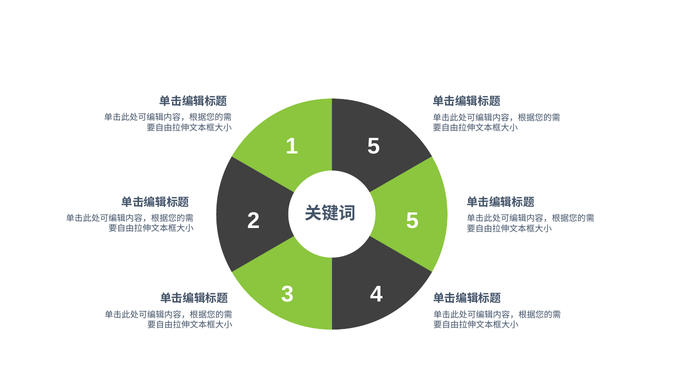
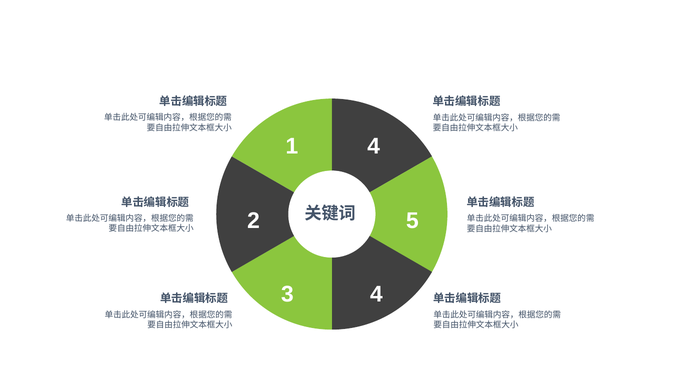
1 5: 5 -> 4 (374, 146)
